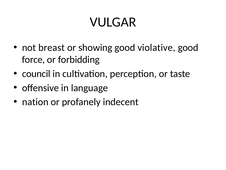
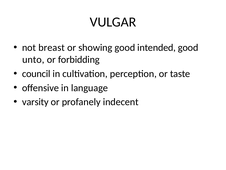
violative: violative -> intended (157, 47)
force: force -> unto (33, 59)
nation: nation -> varsity (35, 102)
